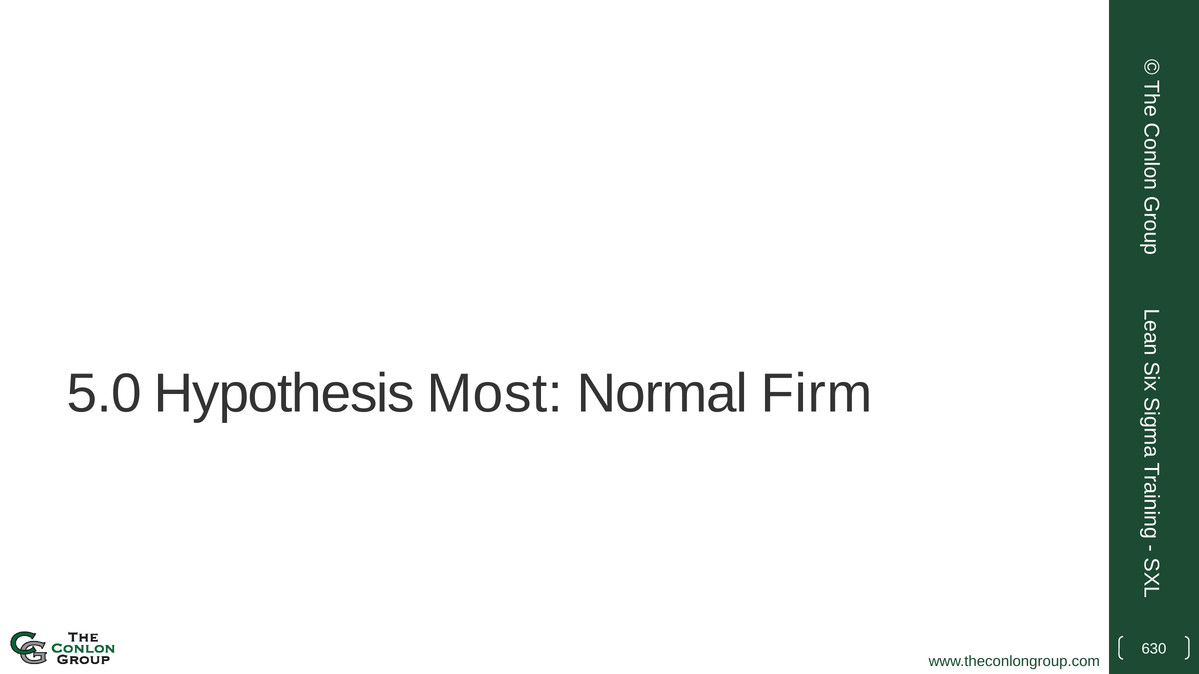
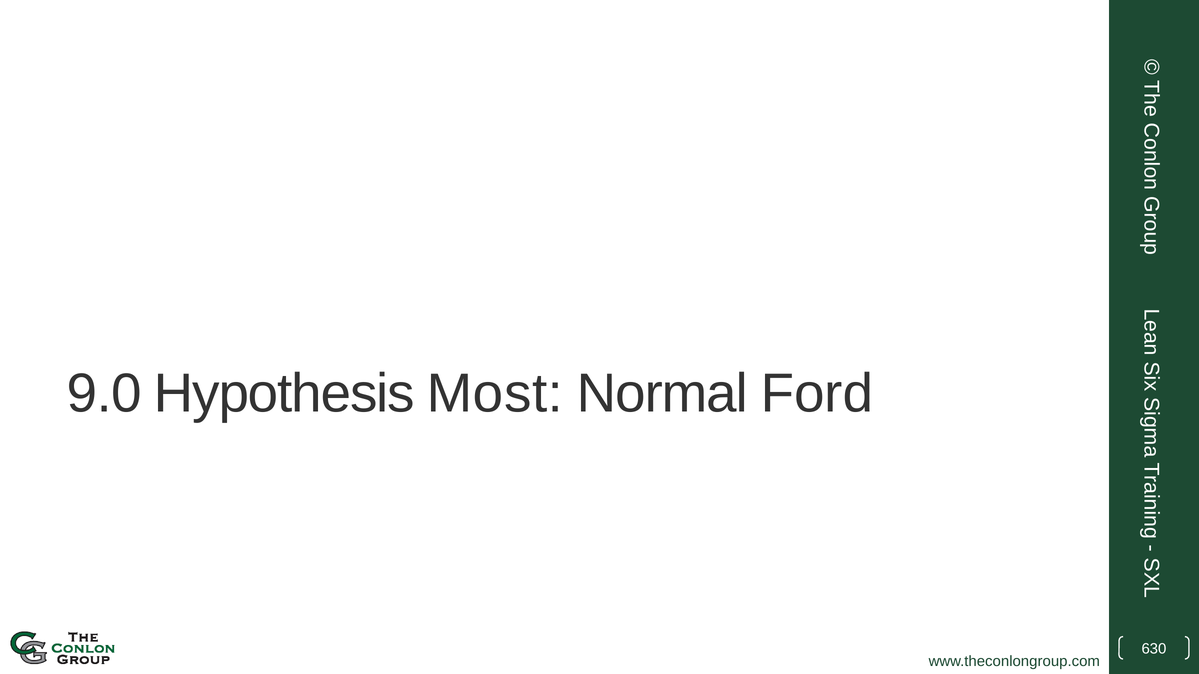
5.0: 5.0 -> 9.0 (104, 394)
Firm: Firm -> Ford (817, 394)
